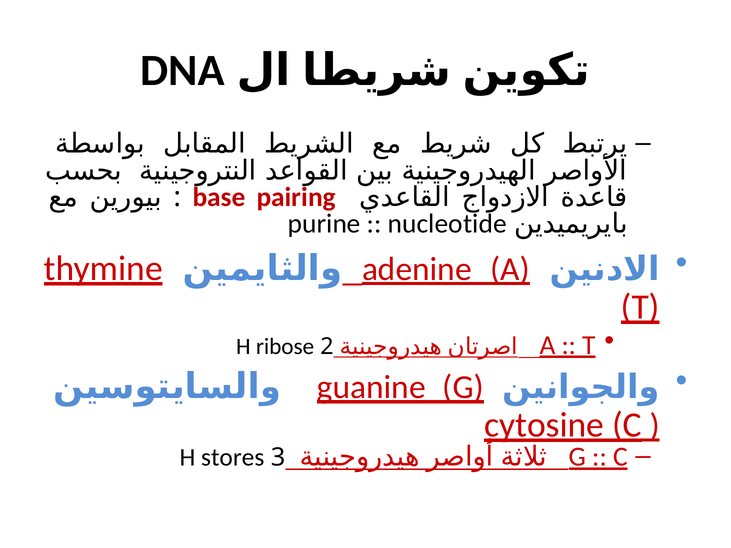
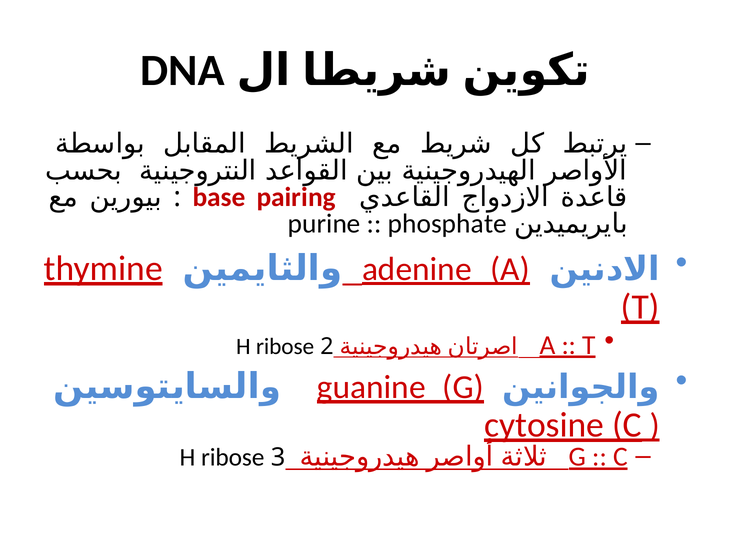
nucleotide: nucleotide -> phosphate (447, 224)
stores: stores -> ribose (233, 458)
